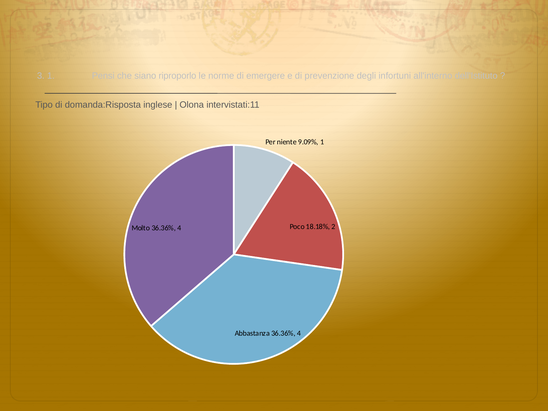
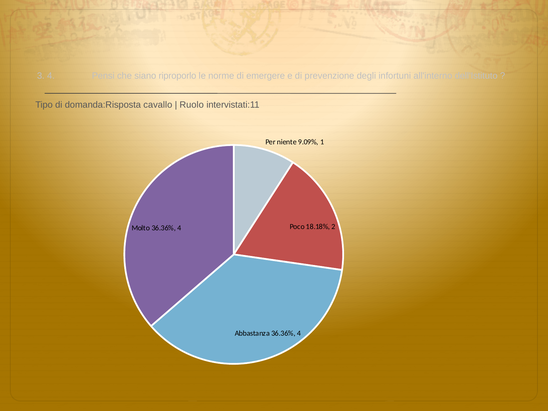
3 1: 1 -> 4 (51, 76)
inglese: inglese -> cavallo (158, 105)
Olona: Olona -> Ruolo (192, 105)
